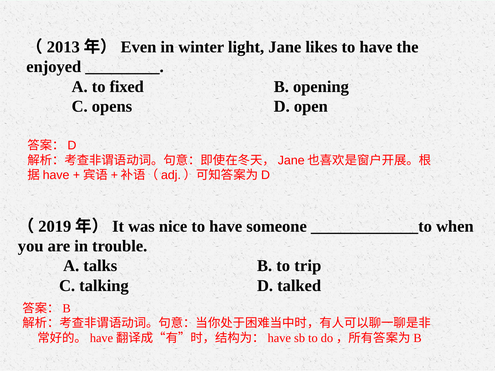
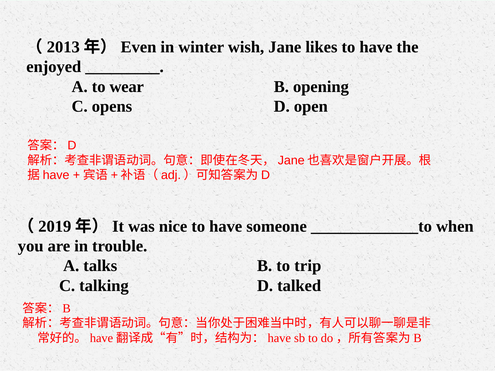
light: light -> wish (246, 47)
fixed: fixed -> wear (127, 87)
